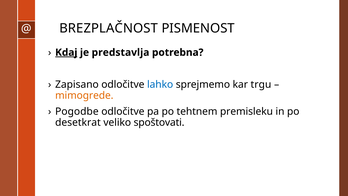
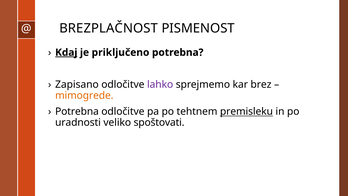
predstavlja: predstavlja -> priključeno (121, 52)
lahko colour: blue -> purple (160, 85)
trgu: trgu -> brez (261, 85)
Pogodbe: Pogodbe -> Potrebna (77, 112)
premisleku underline: none -> present (246, 112)
desetkrat: desetkrat -> uradnosti (78, 122)
